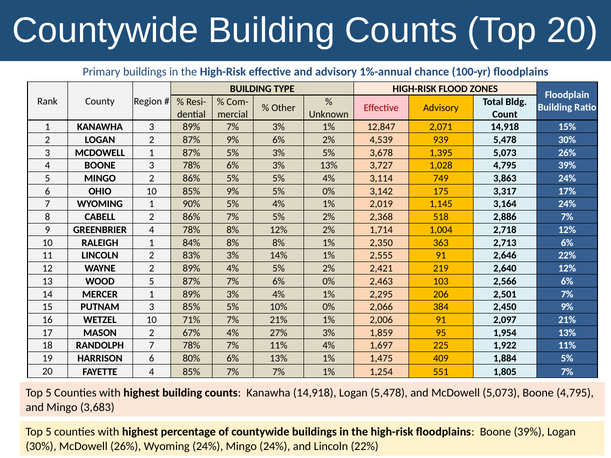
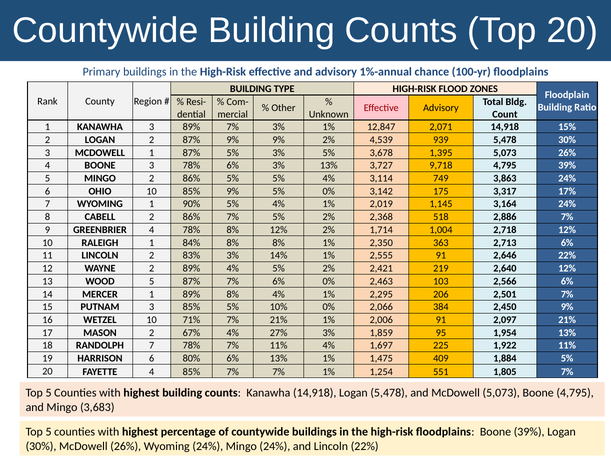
9% 6%: 6% -> 9% (279, 140)
1,028: 1,028 -> 9,718 (441, 166)
89% 3%: 3% -> 8% (233, 294)
